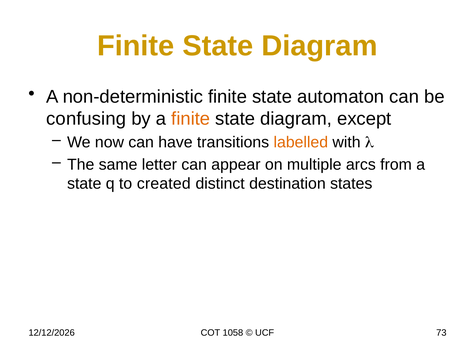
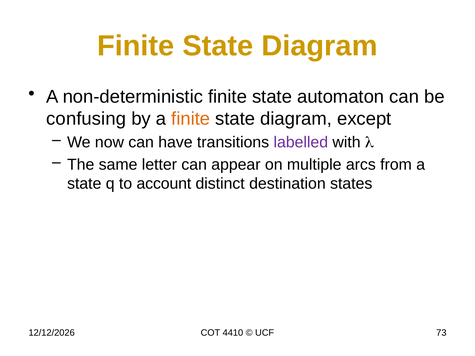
labelled colour: orange -> purple (301, 142)
created: created -> account (164, 184)
1058: 1058 -> 4410 (233, 333)
